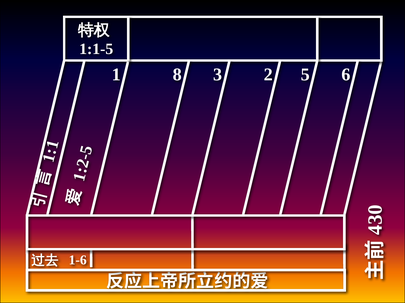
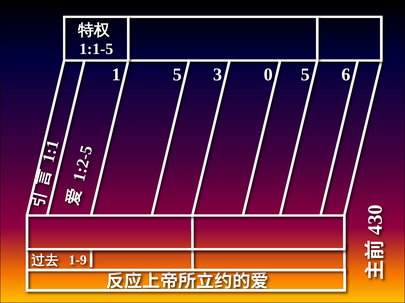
1 8: 8 -> 5 (177, 75)
2: 2 -> 0 (268, 75)
1-6: 1-6 -> 1-9 (78, 261)
